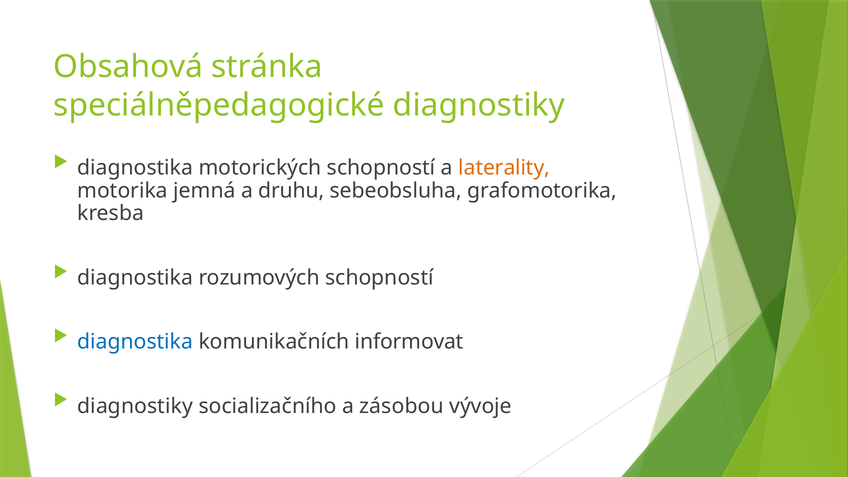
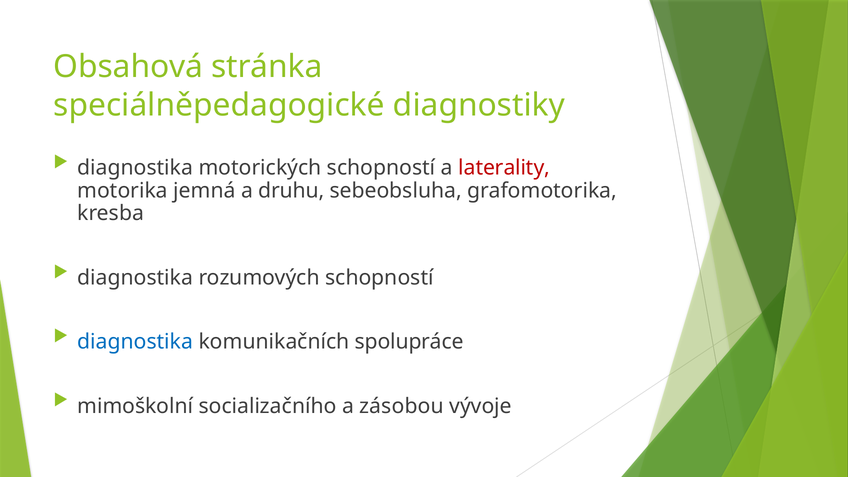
laterality colour: orange -> red (504, 168)
informovat: informovat -> spolupráce (409, 342)
diagnostiky: diagnostiky -> mimoškolní (135, 406)
